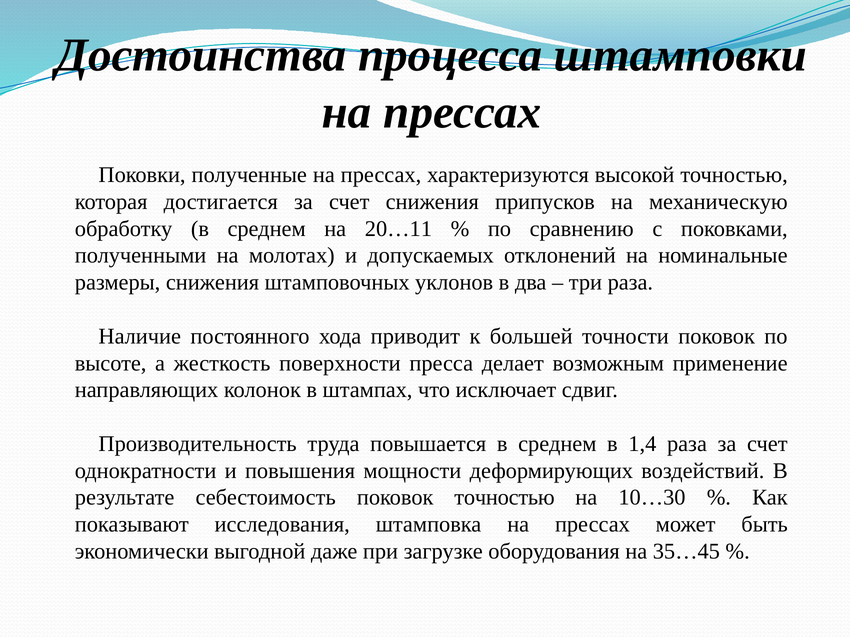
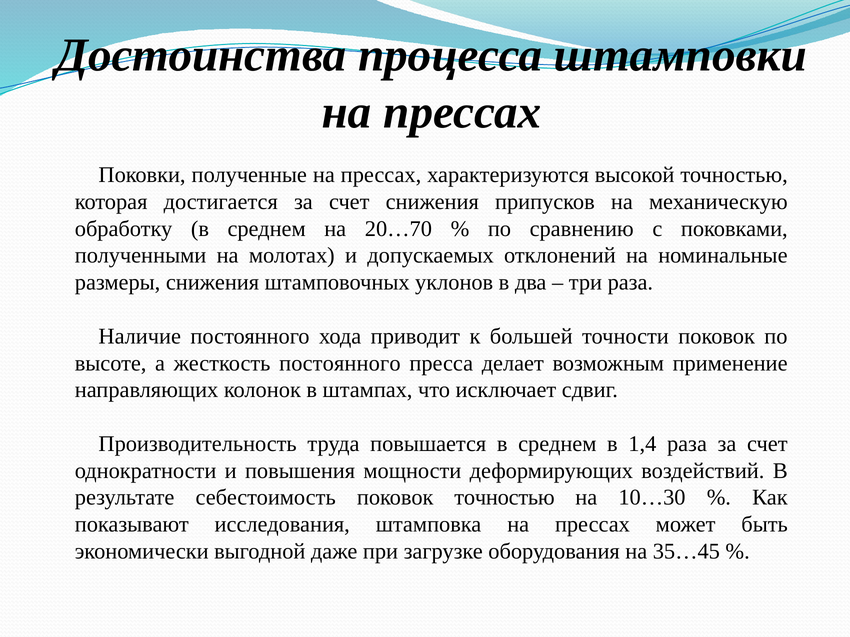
20…11: 20…11 -> 20…70 (398, 229)
жесткость поверхности: поверхности -> постоянного (340, 363)
